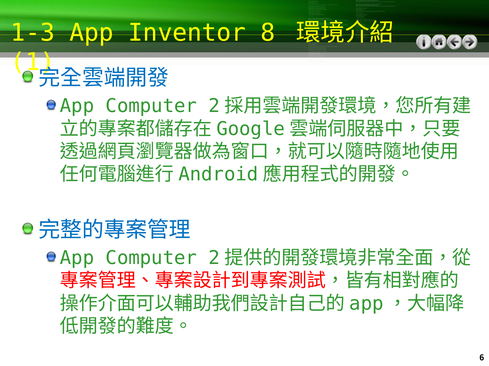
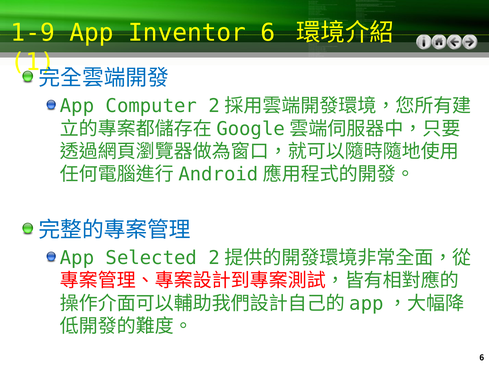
1-3: 1-3 -> 1-9 (33, 33)
Inventor 8: 8 -> 6 (268, 33)
Computer: Computer -> Selected (151, 258)
